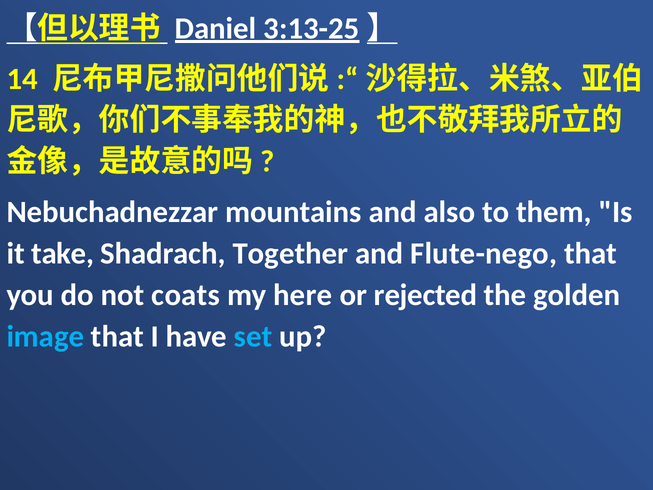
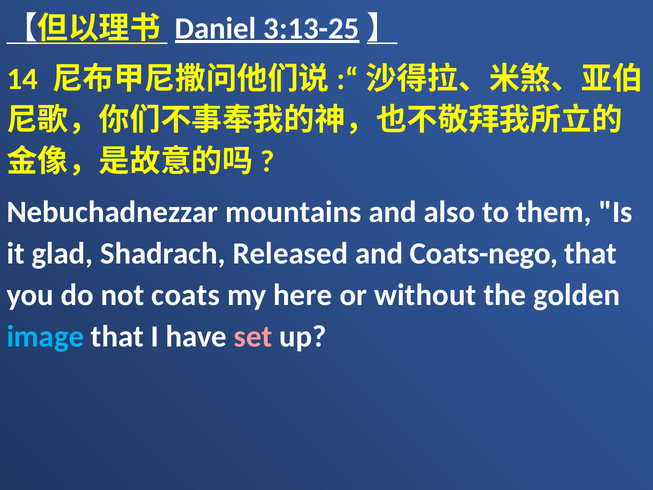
take: take -> glad (62, 254)
Together: Together -> Released (290, 254)
Flute-nego: Flute-nego -> Coats-nego (484, 254)
rejected: rejected -> without (425, 295)
set colour: light blue -> pink (253, 336)
